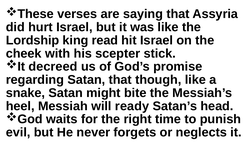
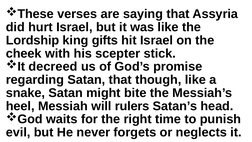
read: read -> gifts (105, 40)
ready: ready -> rulers (132, 106)
